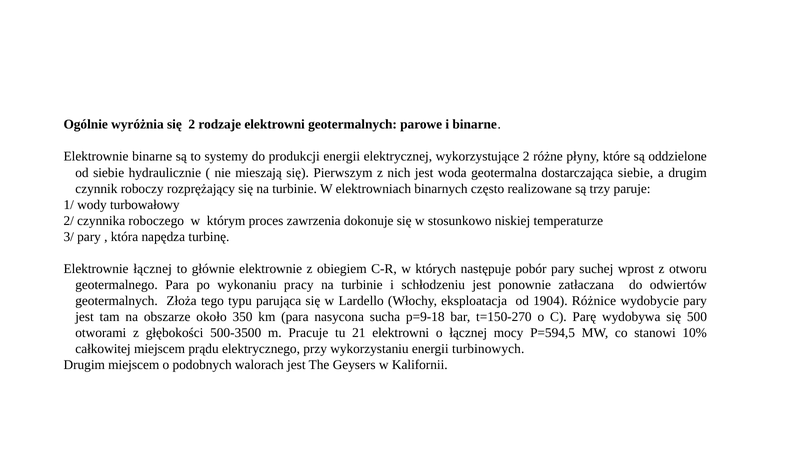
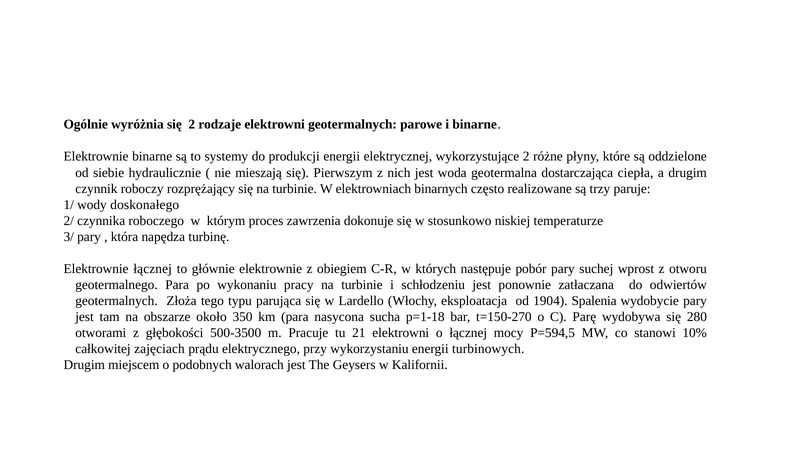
dostarczająca siebie: siebie -> ciepła (636, 173)
turbowałowy: turbowałowy -> doskonałego (145, 205)
Różnice: Różnice -> Spalenia (594, 301)
p=9-18: p=9-18 -> p=1-18 (425, 317)
500: 500 -> 280 (697, 317)
całkowitej miejscem: miejscem -> zajęciach (159, 349)
